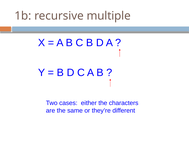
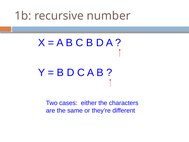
multiple: multiple -> number (109, 16)
